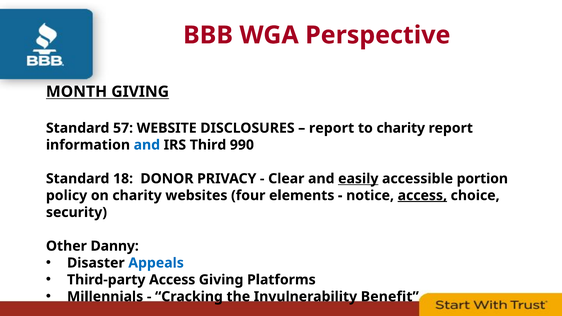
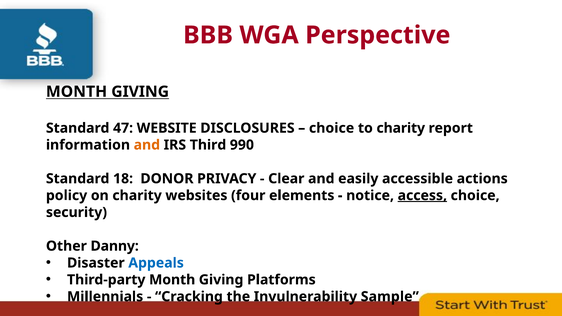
57: 57 -> 47 (123, 128)
report: report -> choice (332, 128)
and colour: blue -> orange (147, 145)
easily underline: present -> none (358, 179)
portion: portion -> actions (482, 179)
Third-party Access: Access -> Month (172, 280)
Benefit: Benefit -> Sample (390, 297)
